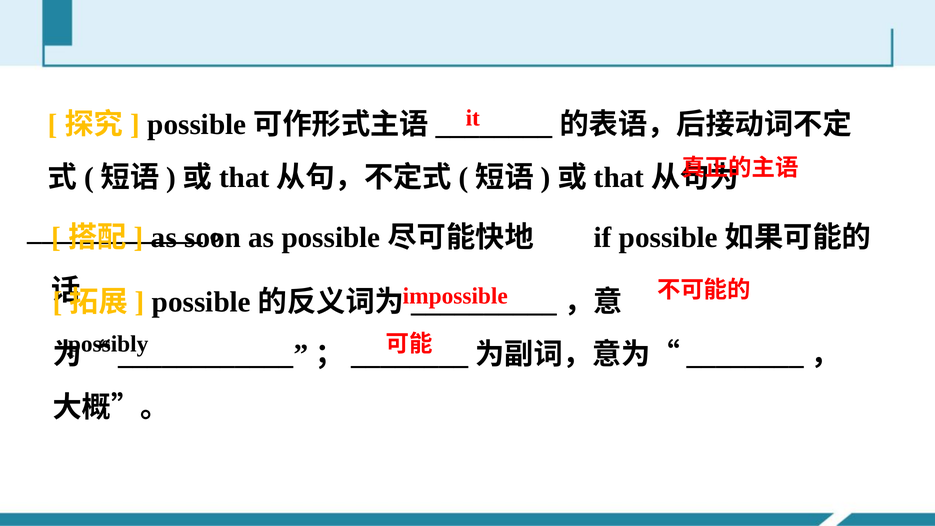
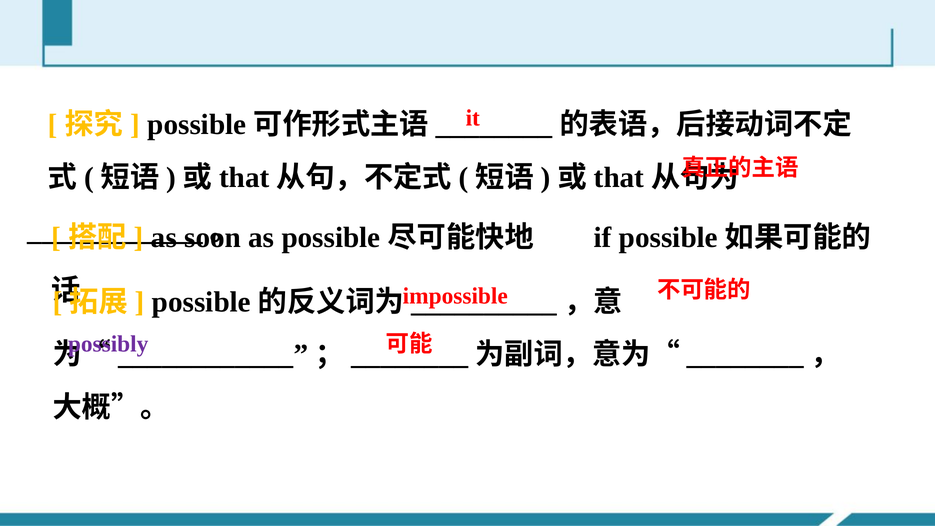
possibly colour: black -> purple (108, 344)
